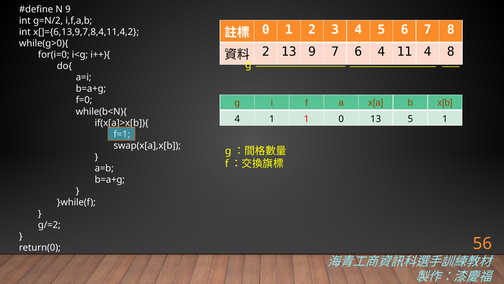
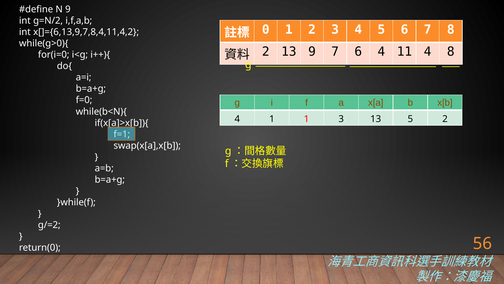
1 0: 0 -> 3 (341, 119)
5 1: 1 -> 2 (445, 119)
